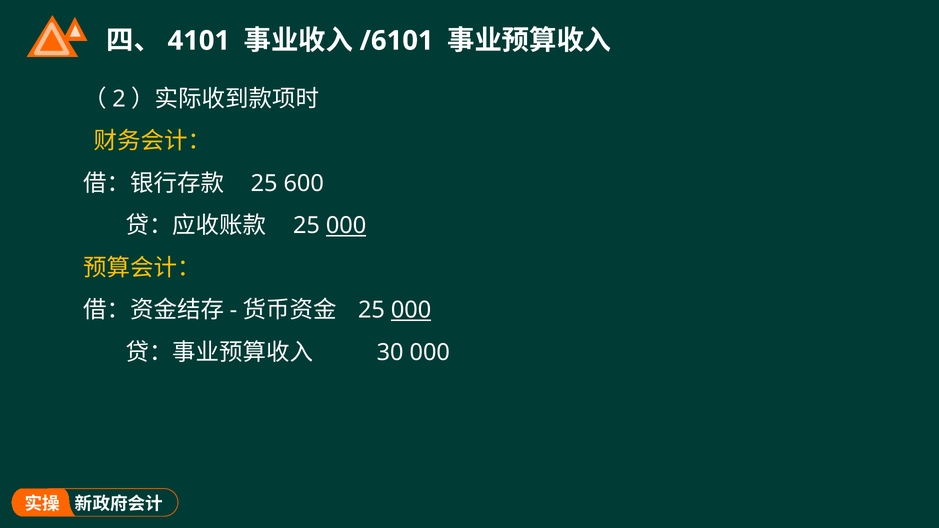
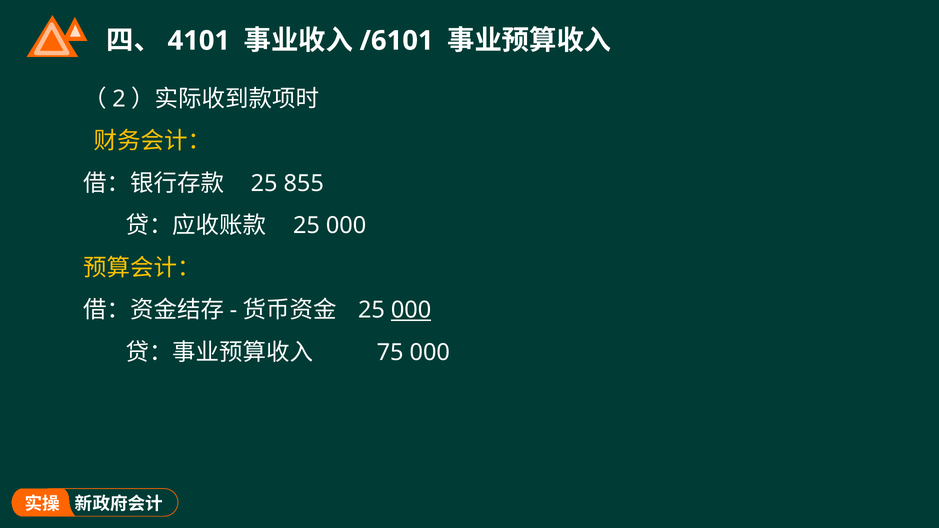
600: 600 -> 855 (304, 184)
000 underline: present -> none (346, 226)
30: 30 -> 75 (390, 353)
